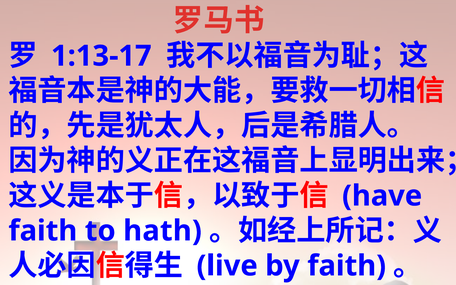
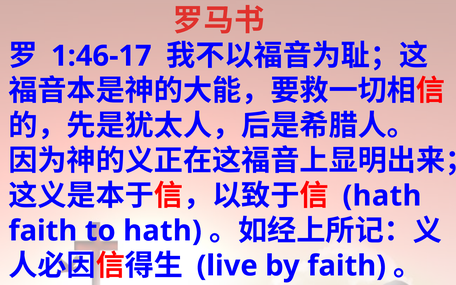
1:13-17: 1:13-17 -> 1:46-17 (101, 56)
have: have -> hath (382, 196)
